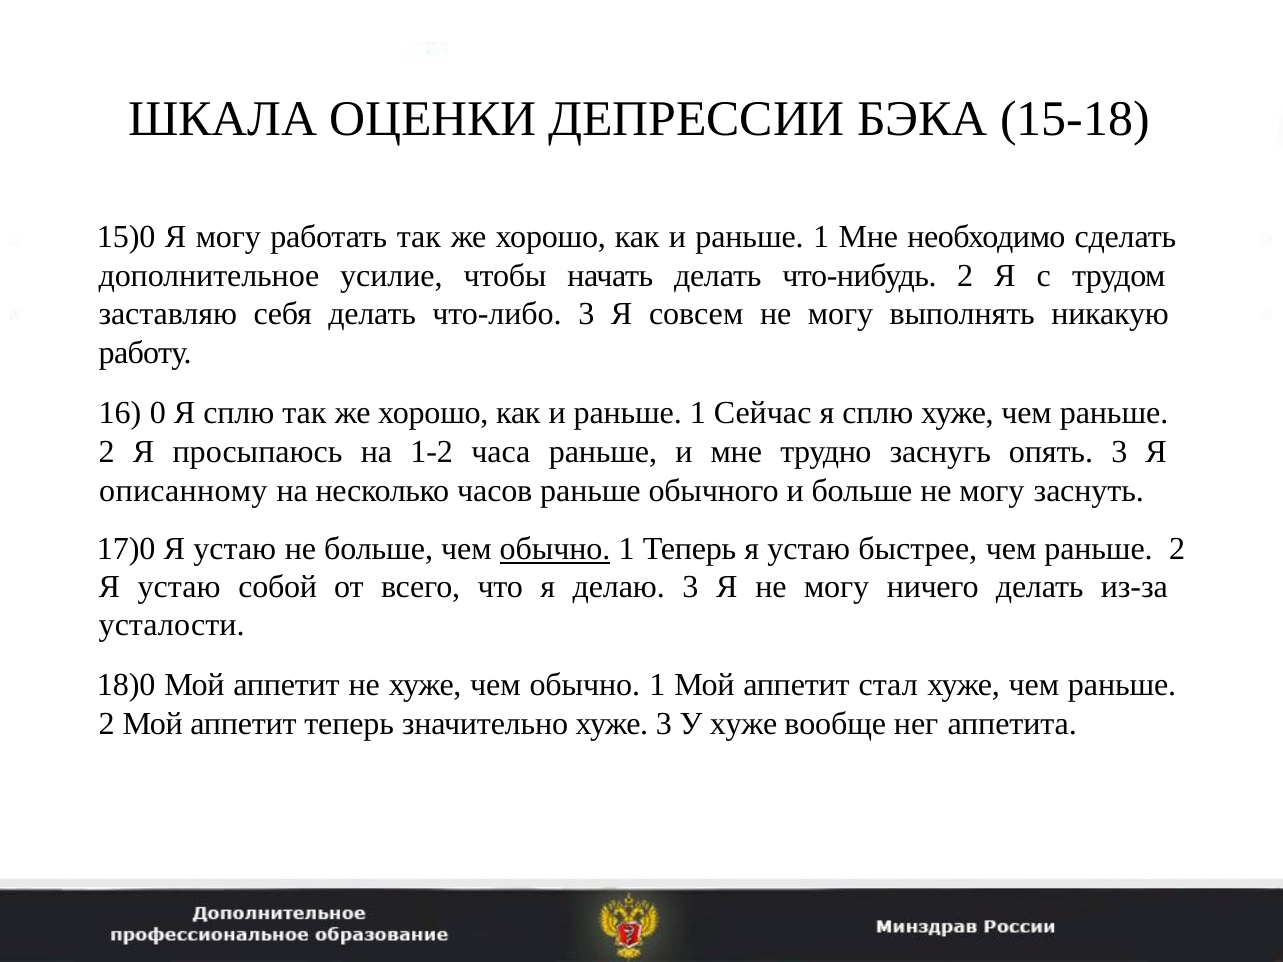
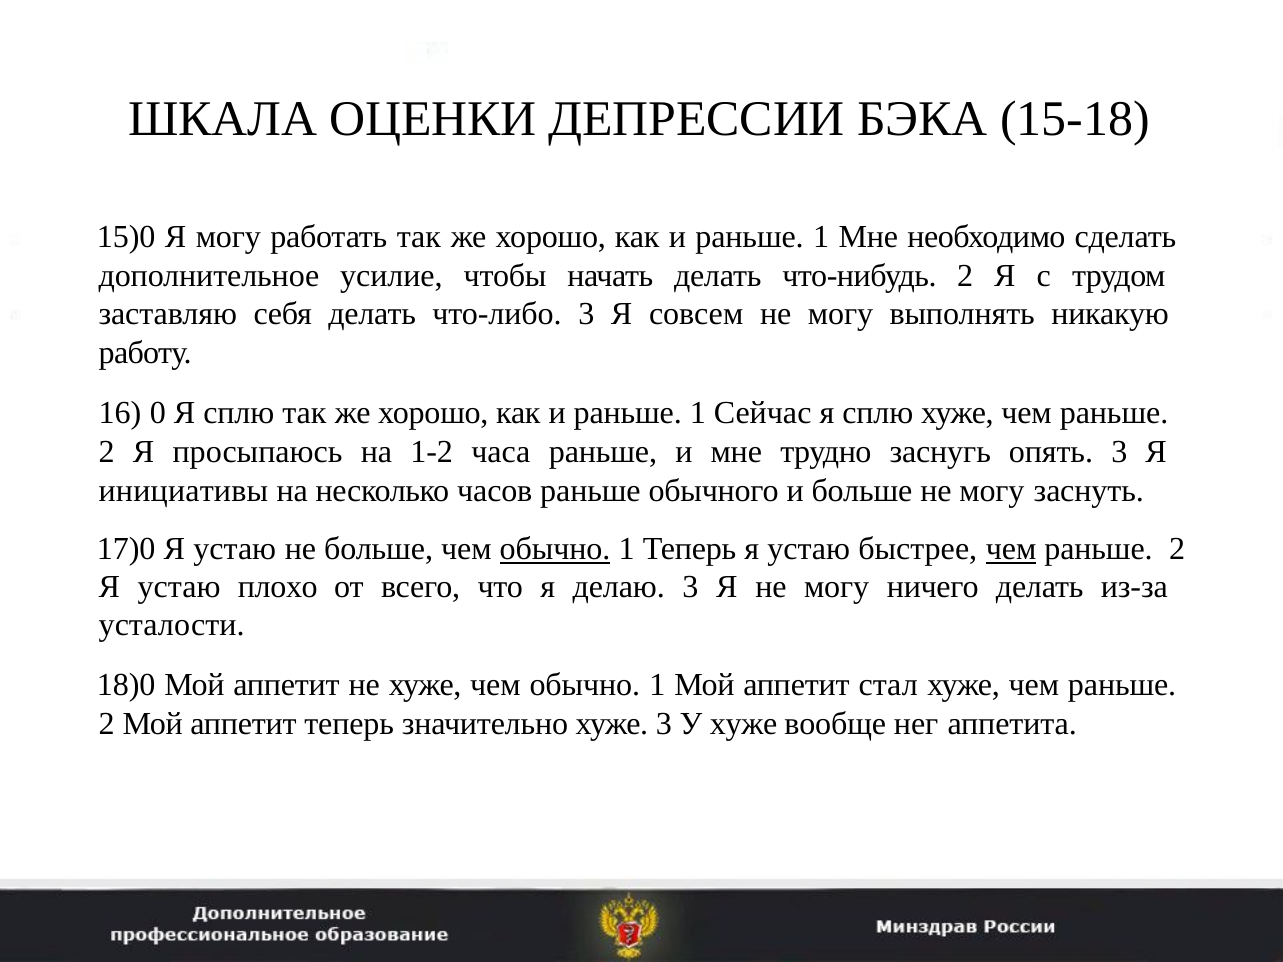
описанному: описанному -> инициативы (183, 491)
чем underline: none -> present (1011, 549)
собой: собой -> плохо (278, 587)
